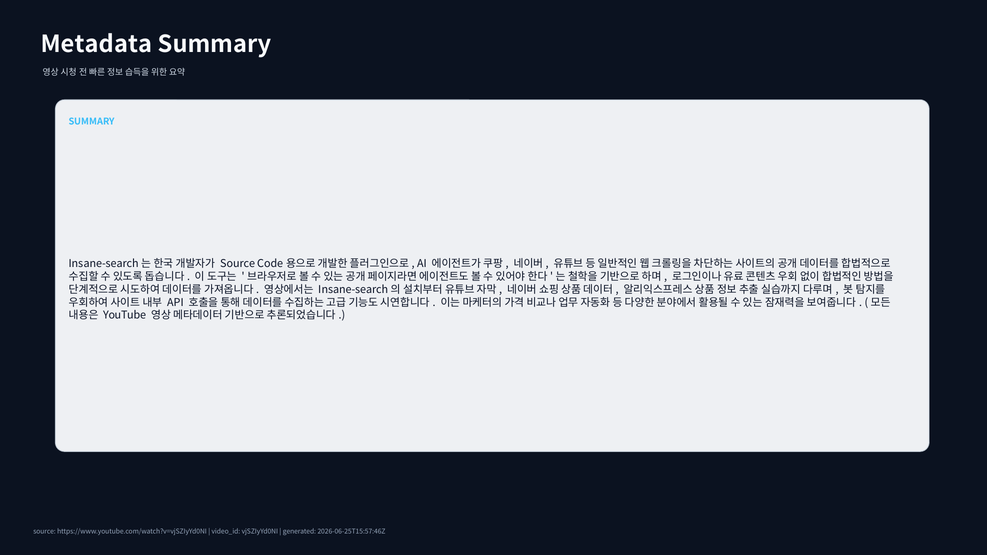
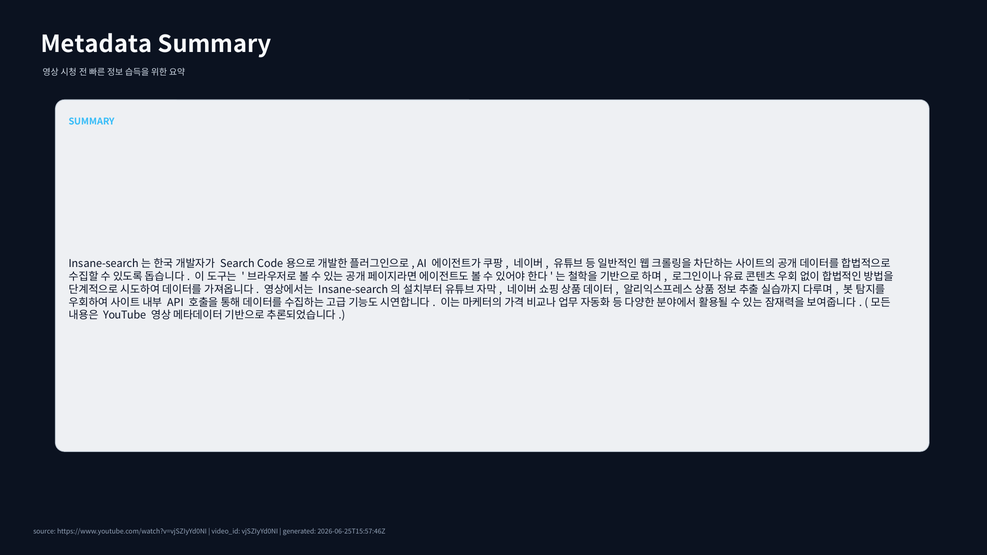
Source: Source -> Search (238, 264)
